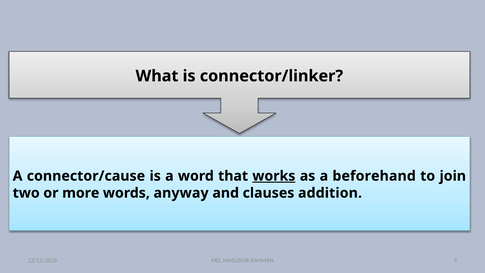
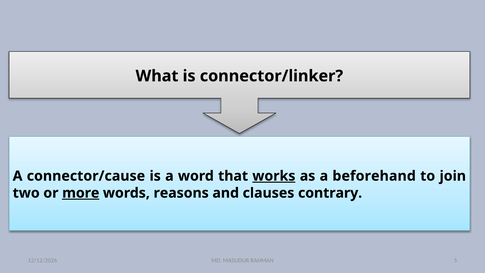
more underline: none -> present (81, 193)
anyway: anyway -> reasons (181, 193)
addition: addition -> contrary (330, 193)
